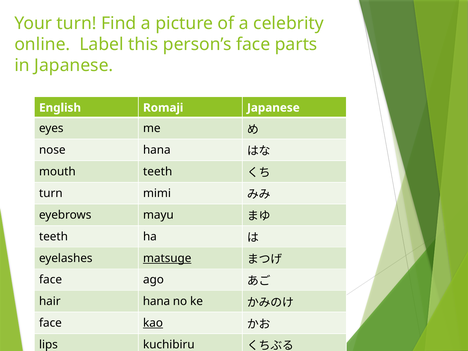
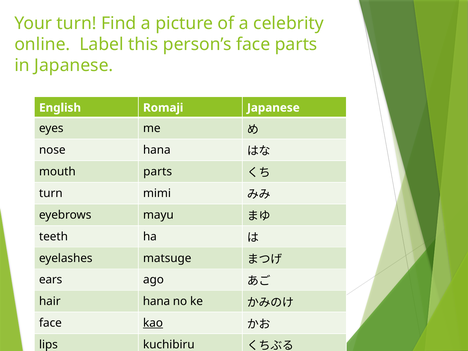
mouth teeth: teeth -> parts (158, 172)
matsuge underline: present -> none (167, 258)
face: face -> ears (51, 280)
